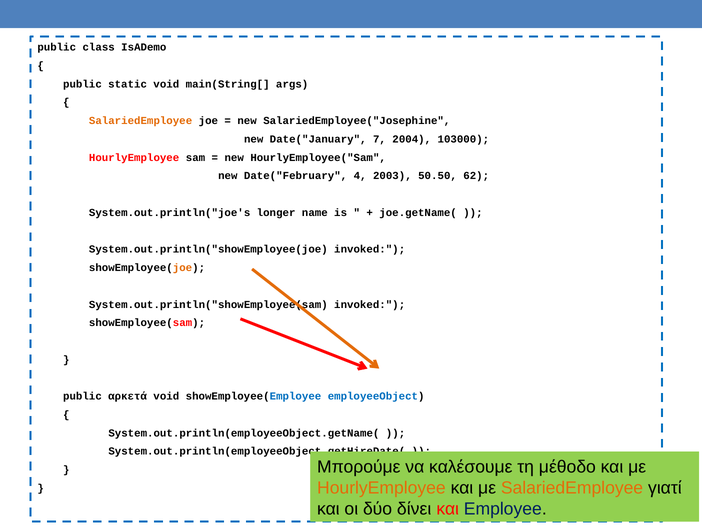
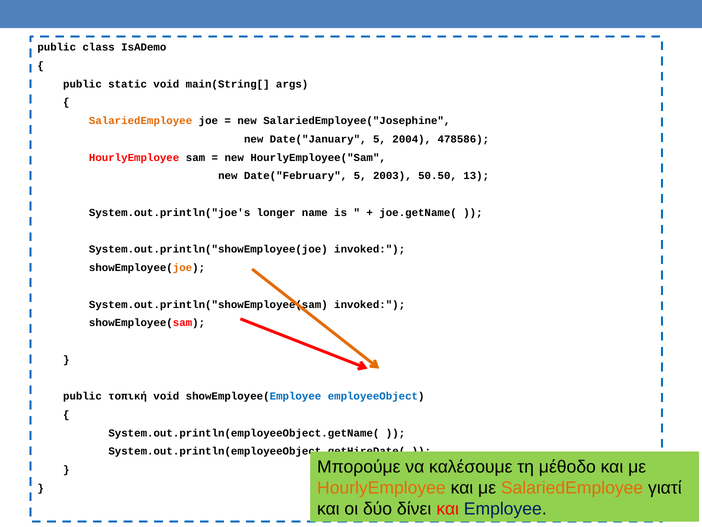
Date("January 7: 7 -> 5 (380, 139)
103000: 103000 -> 478586 (463, 139)
Date("February 4: 4 -> 5 (360, 176)
62: 62 -> 13 (476, 176)
αρκετά: αρκετά -> τοπική (128, 396)
